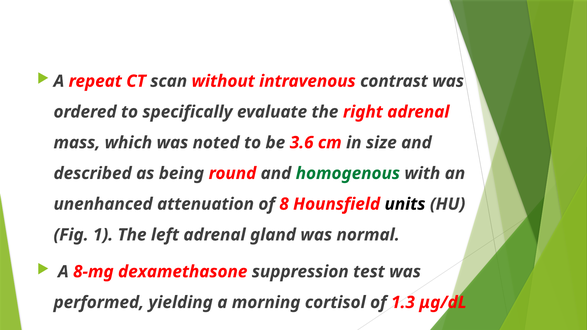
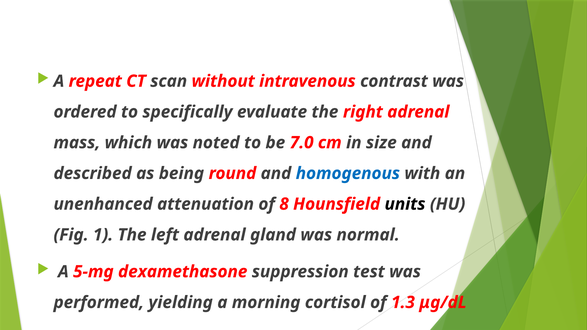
3.6: 3.6 -> 7.0 (302, 143)
homogenous colour: green -> blue (348, 173)
8-mg: 8-mg -> 5-mg (93, 272)
